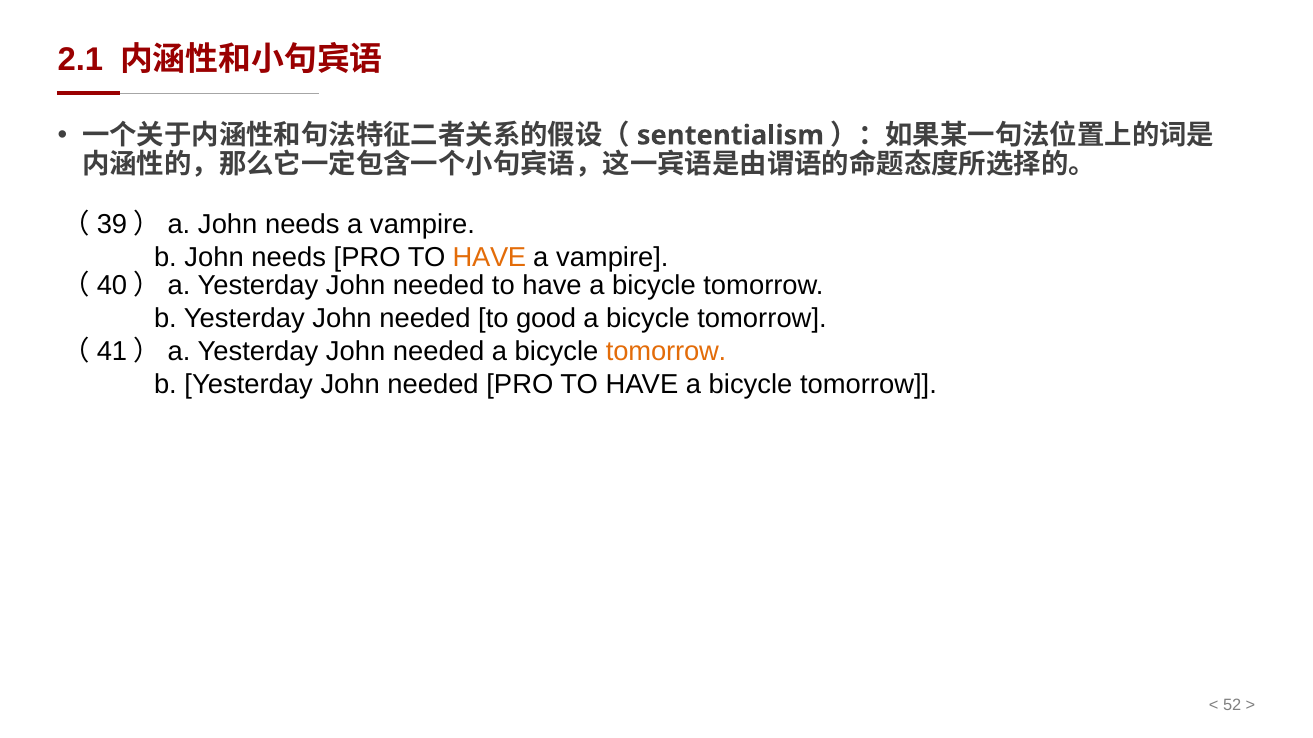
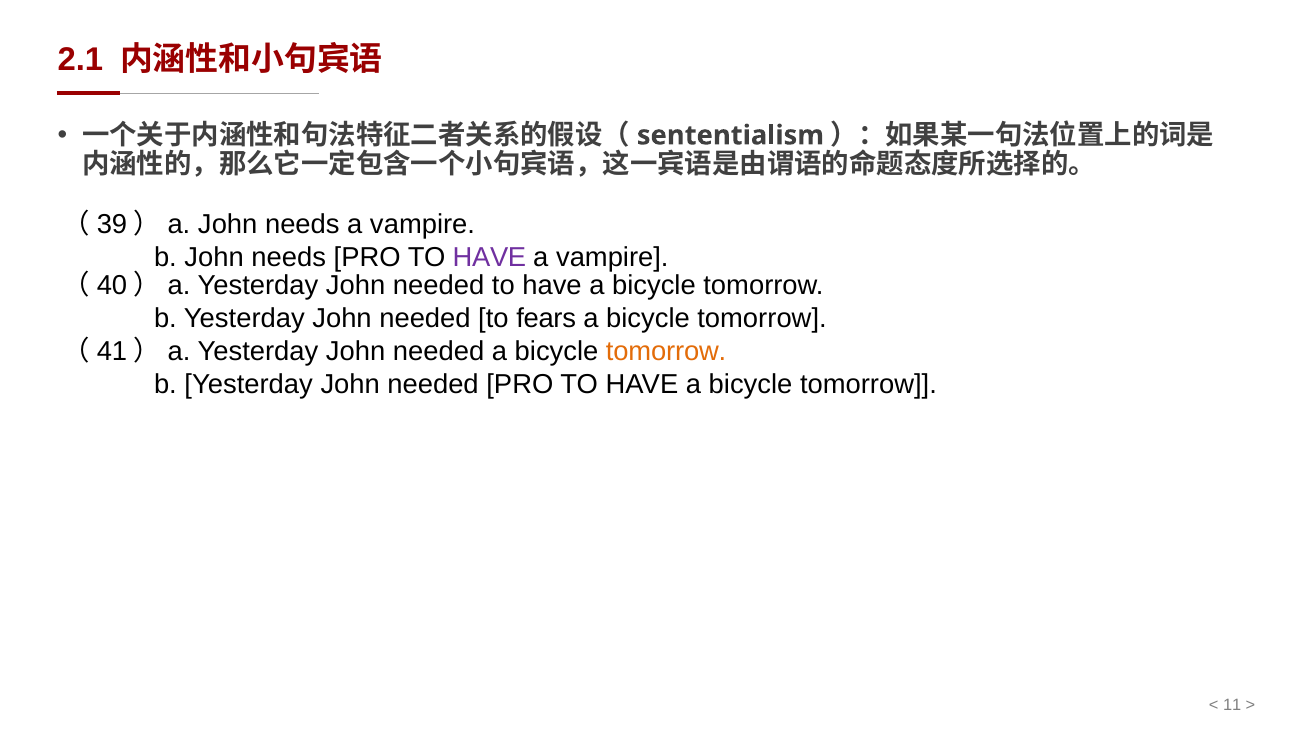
HAVE colour: orange -> purple (489, 258)
good: good -> fears (546, 319)
52: 52 -> 11 (1232, 705)
